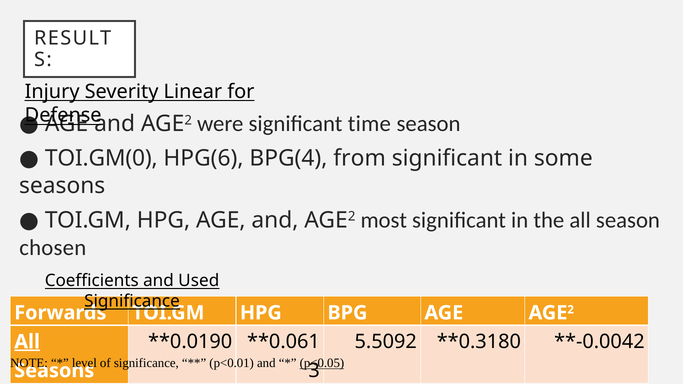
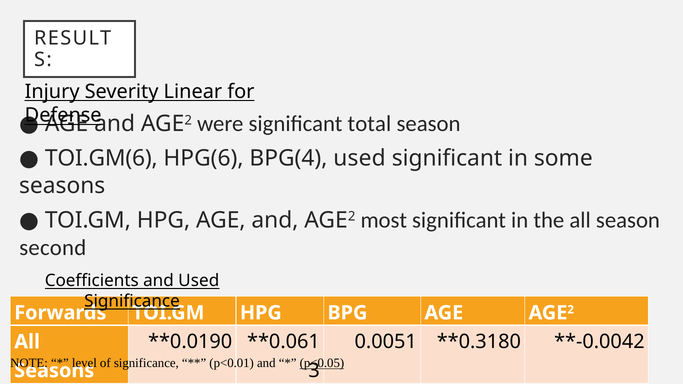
time: time -> total (369, 124)
TOI.GM(0: TOI.GM(0 -> TOI.GM(6 (101, 159)
BPG(4 from: from -> used (360, 159)
chosen: chosen -> second (53, 248)
5.5092: 5.5092 -> 0.0051 (386, 342)
All underline: present -> none (27, 342)
